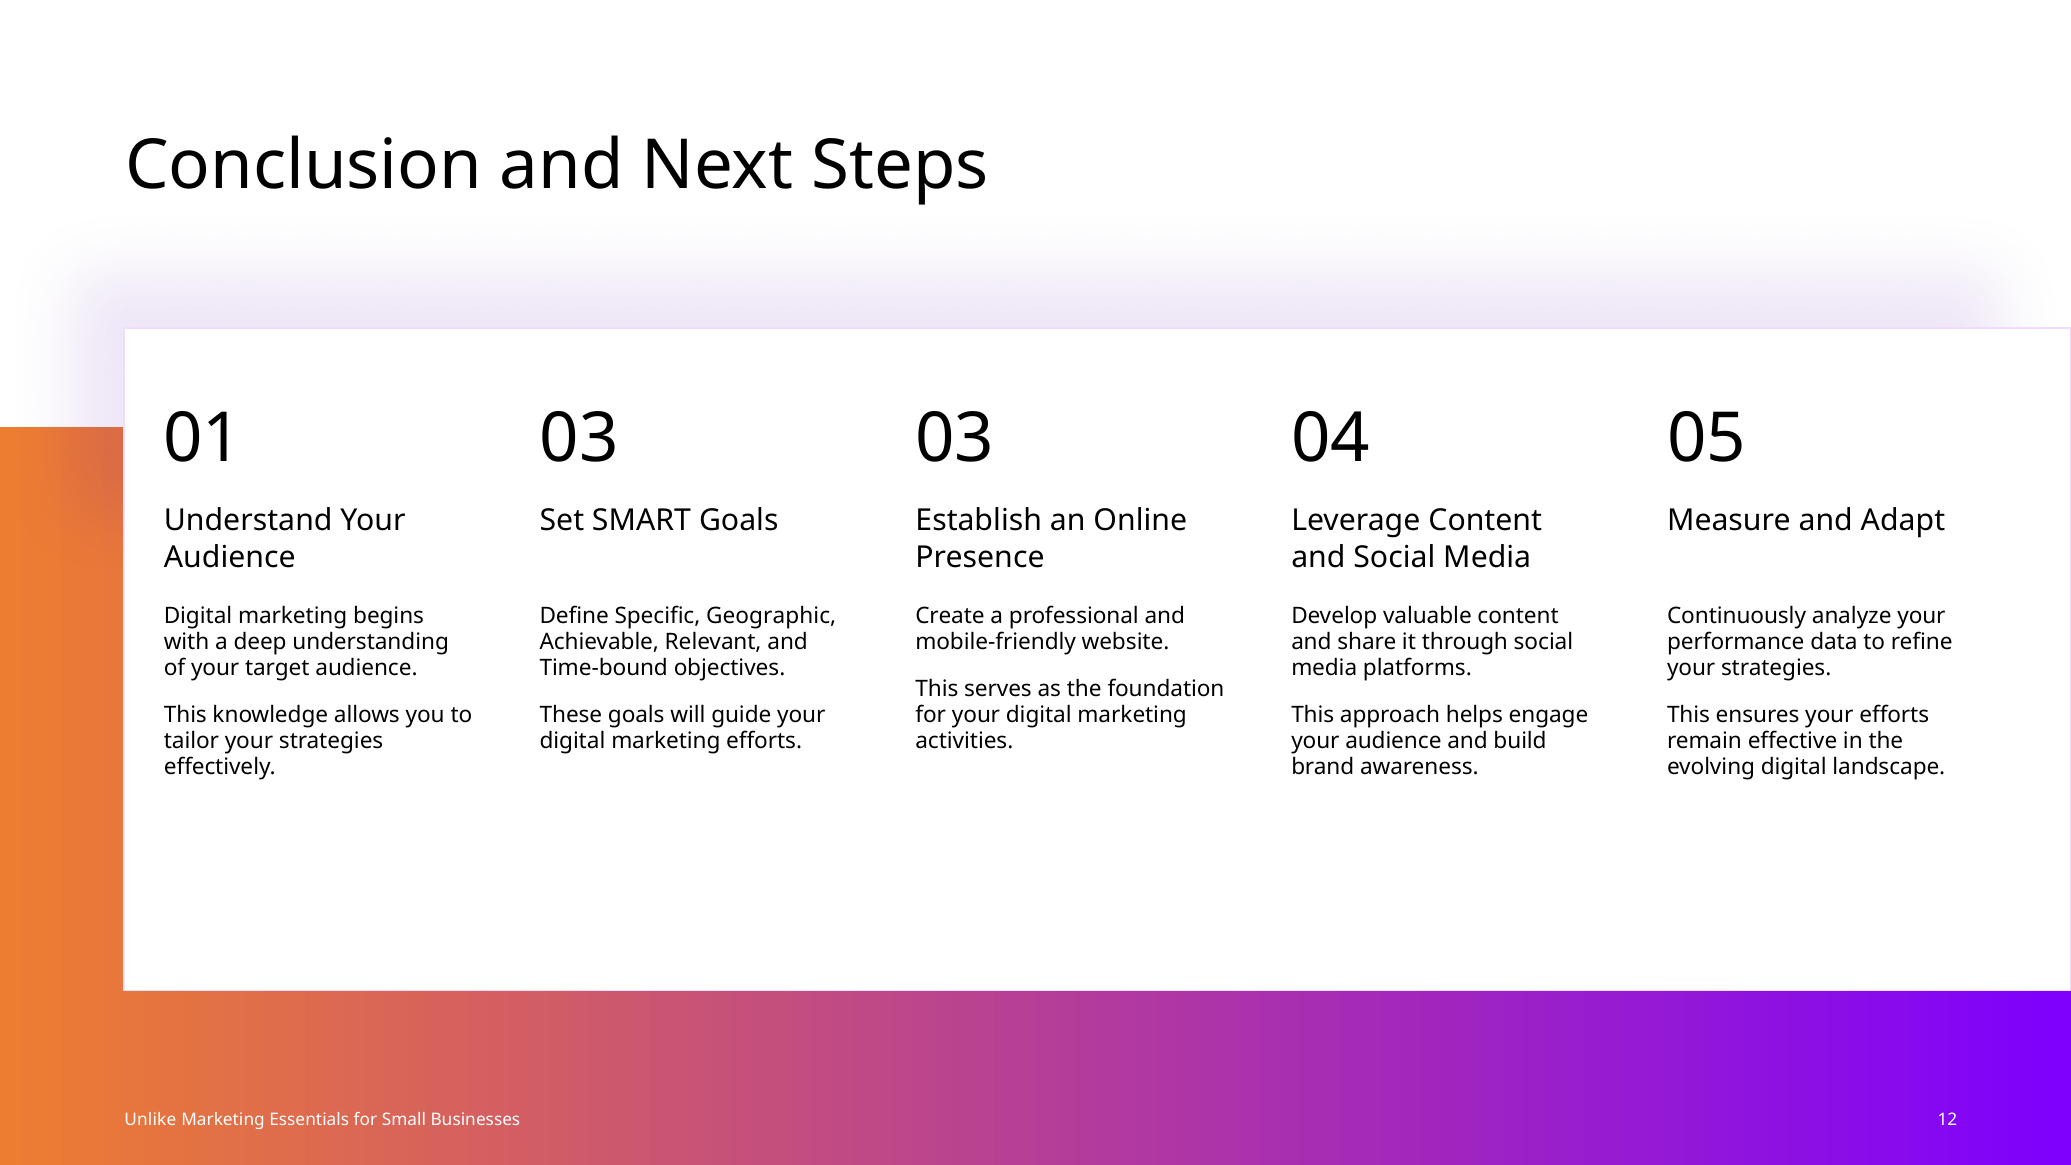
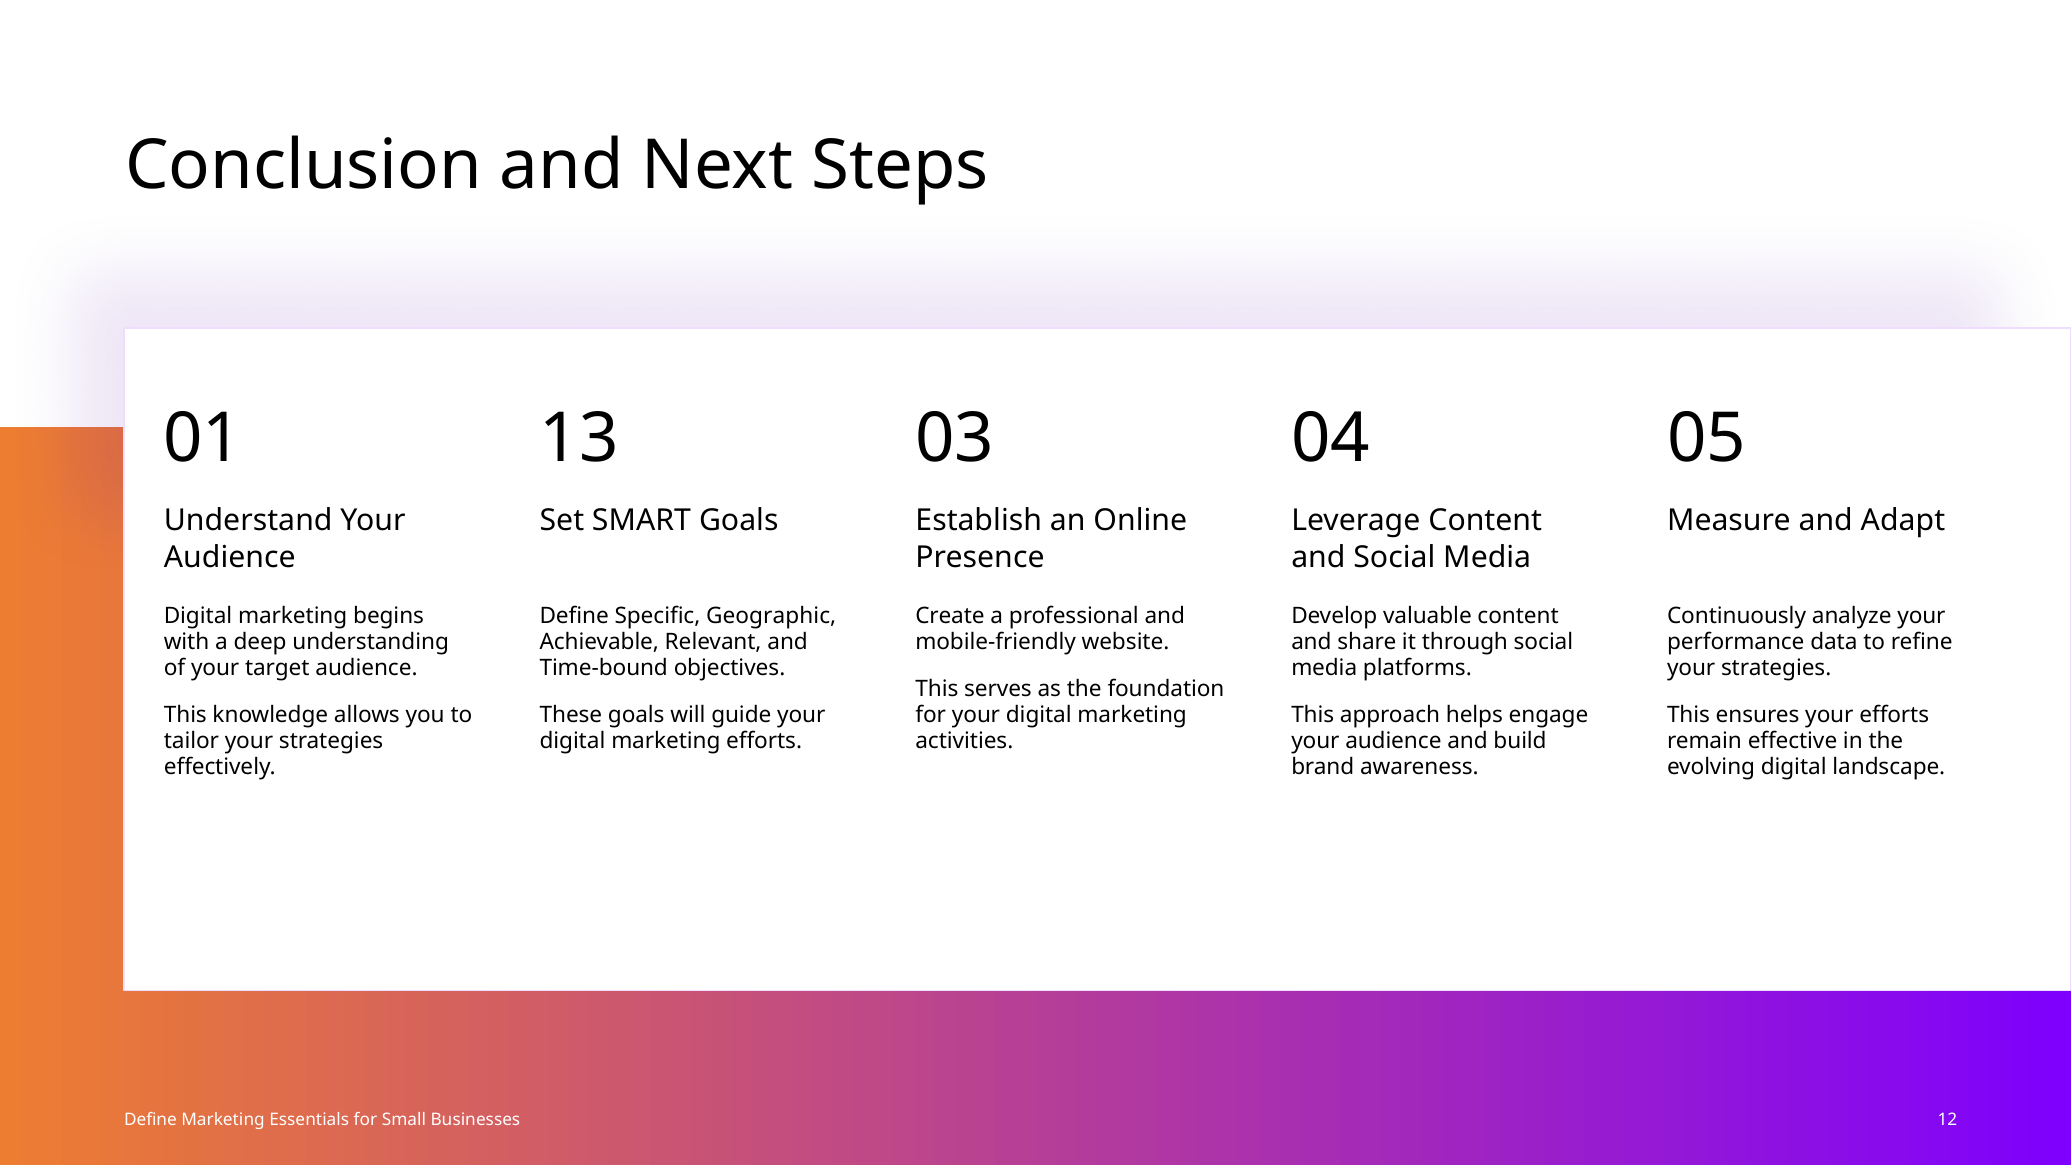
01 03: 03 -> 13 (579, 439)
Unlike: Unlike -> Define (150, 1119)
